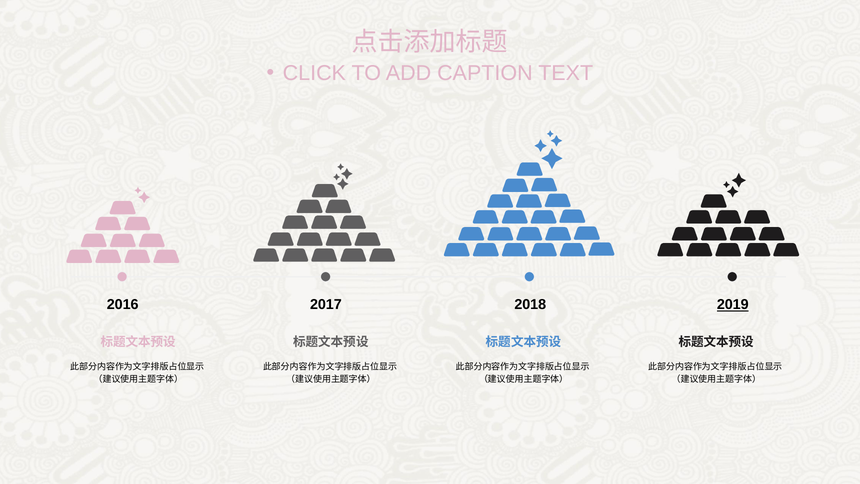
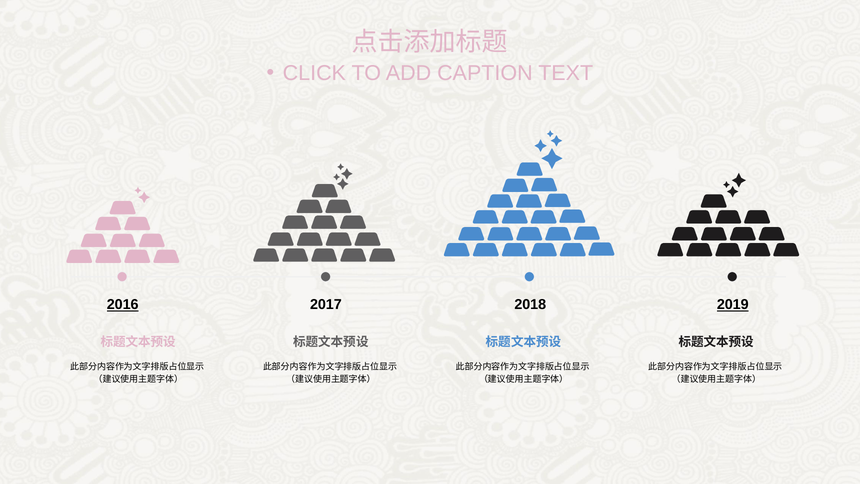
2016 underline: none -> present (123, 305)
